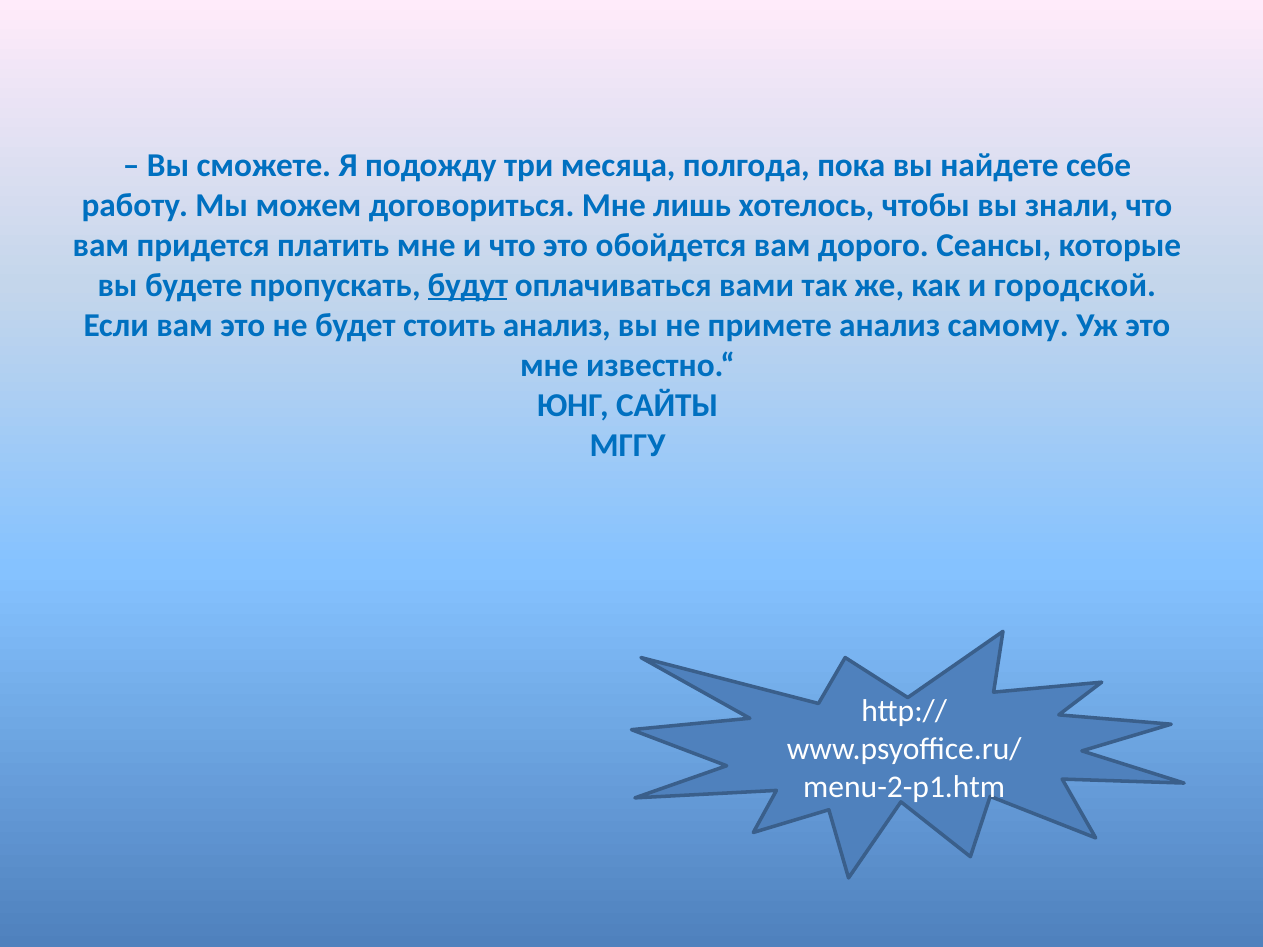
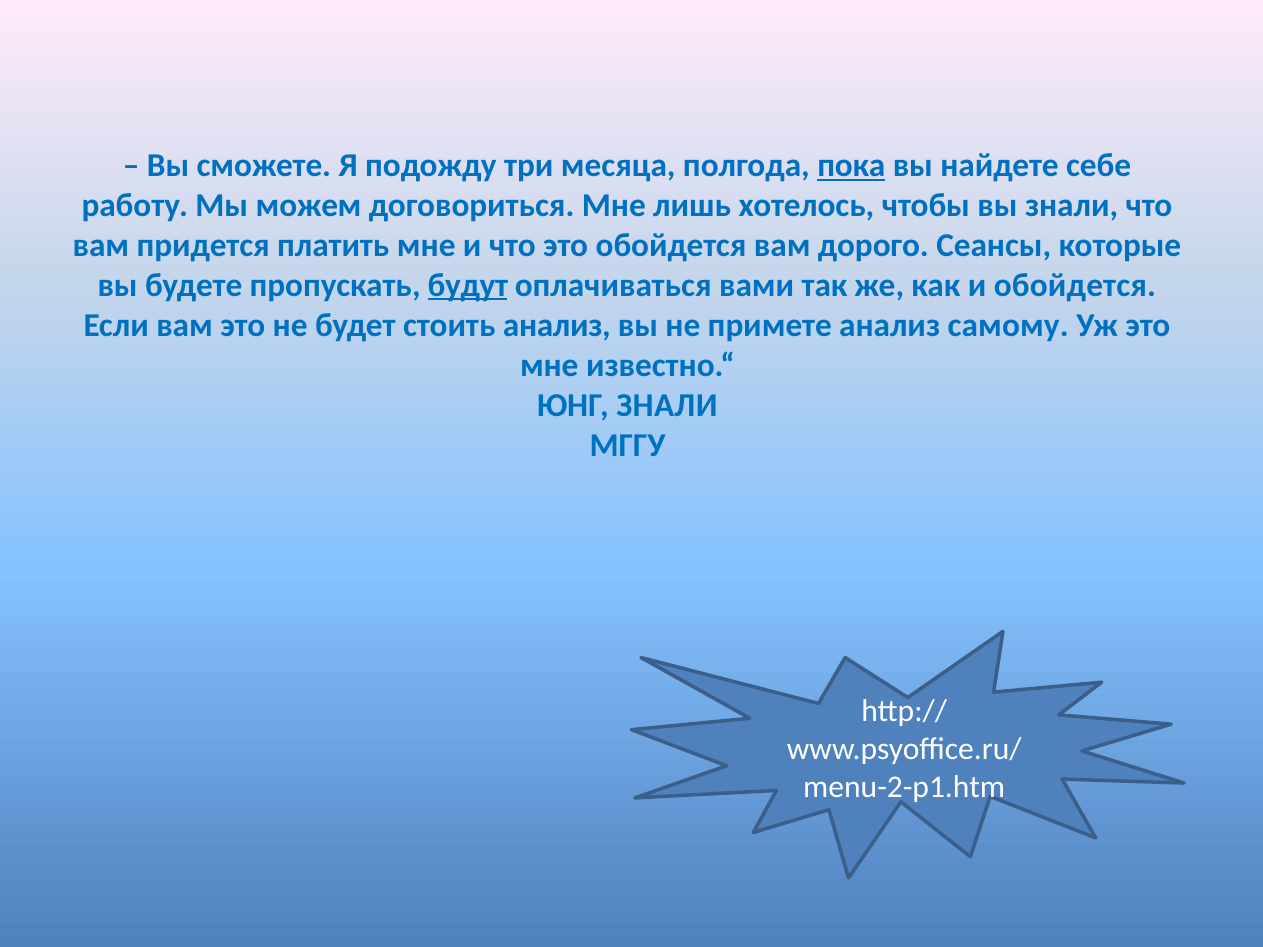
пока underline: none -> present (851, 165)
и городской: городской -> обойдется (1075, 285)
ЮНГ САЙТЫ: САЙТЫ -> ЗНАЛИ (667, 405)
